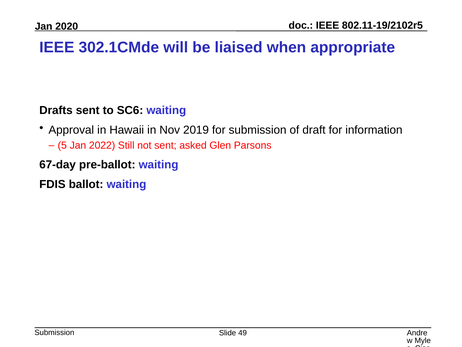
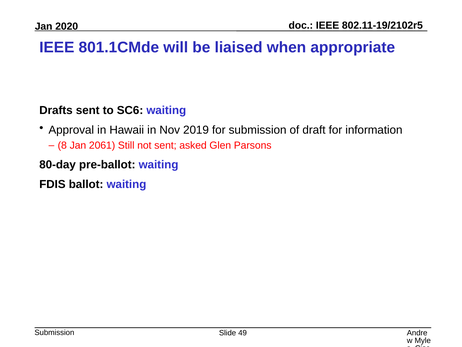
302.1CMde: 302.1CMde -> 801.1CMde (119, 47)
5: 5 -> 8 (62, 145)
2022: 2022 -> 2061 (102, 145)
67-day: 67-day -> 80-day (58, 164)
